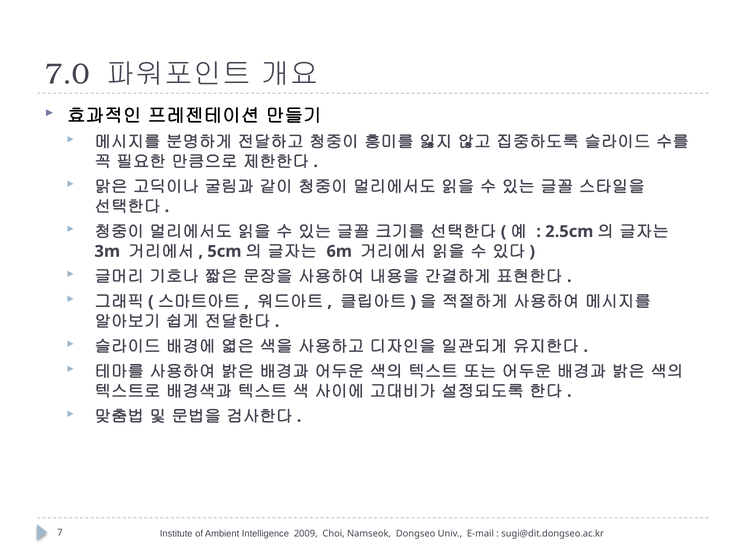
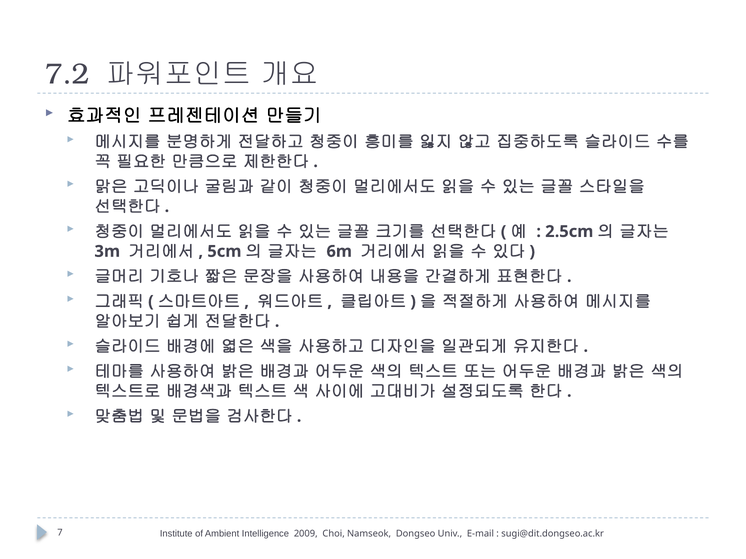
7.0: 7.0 -> 7.2 (67, 74)
